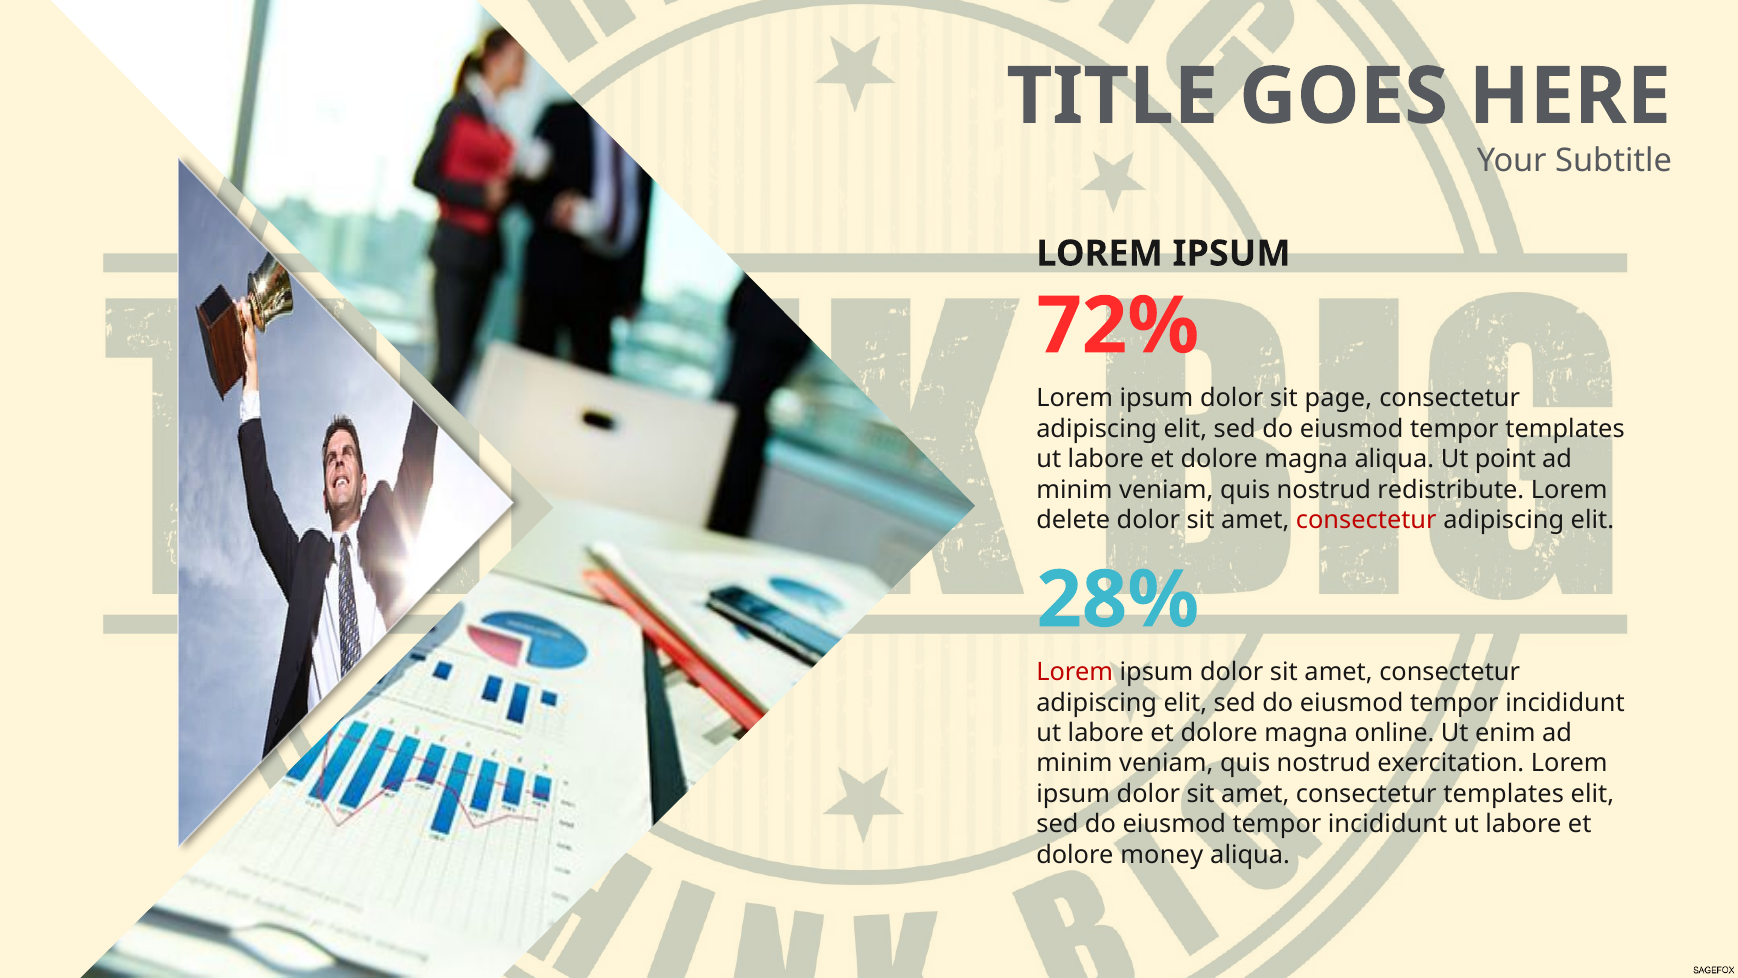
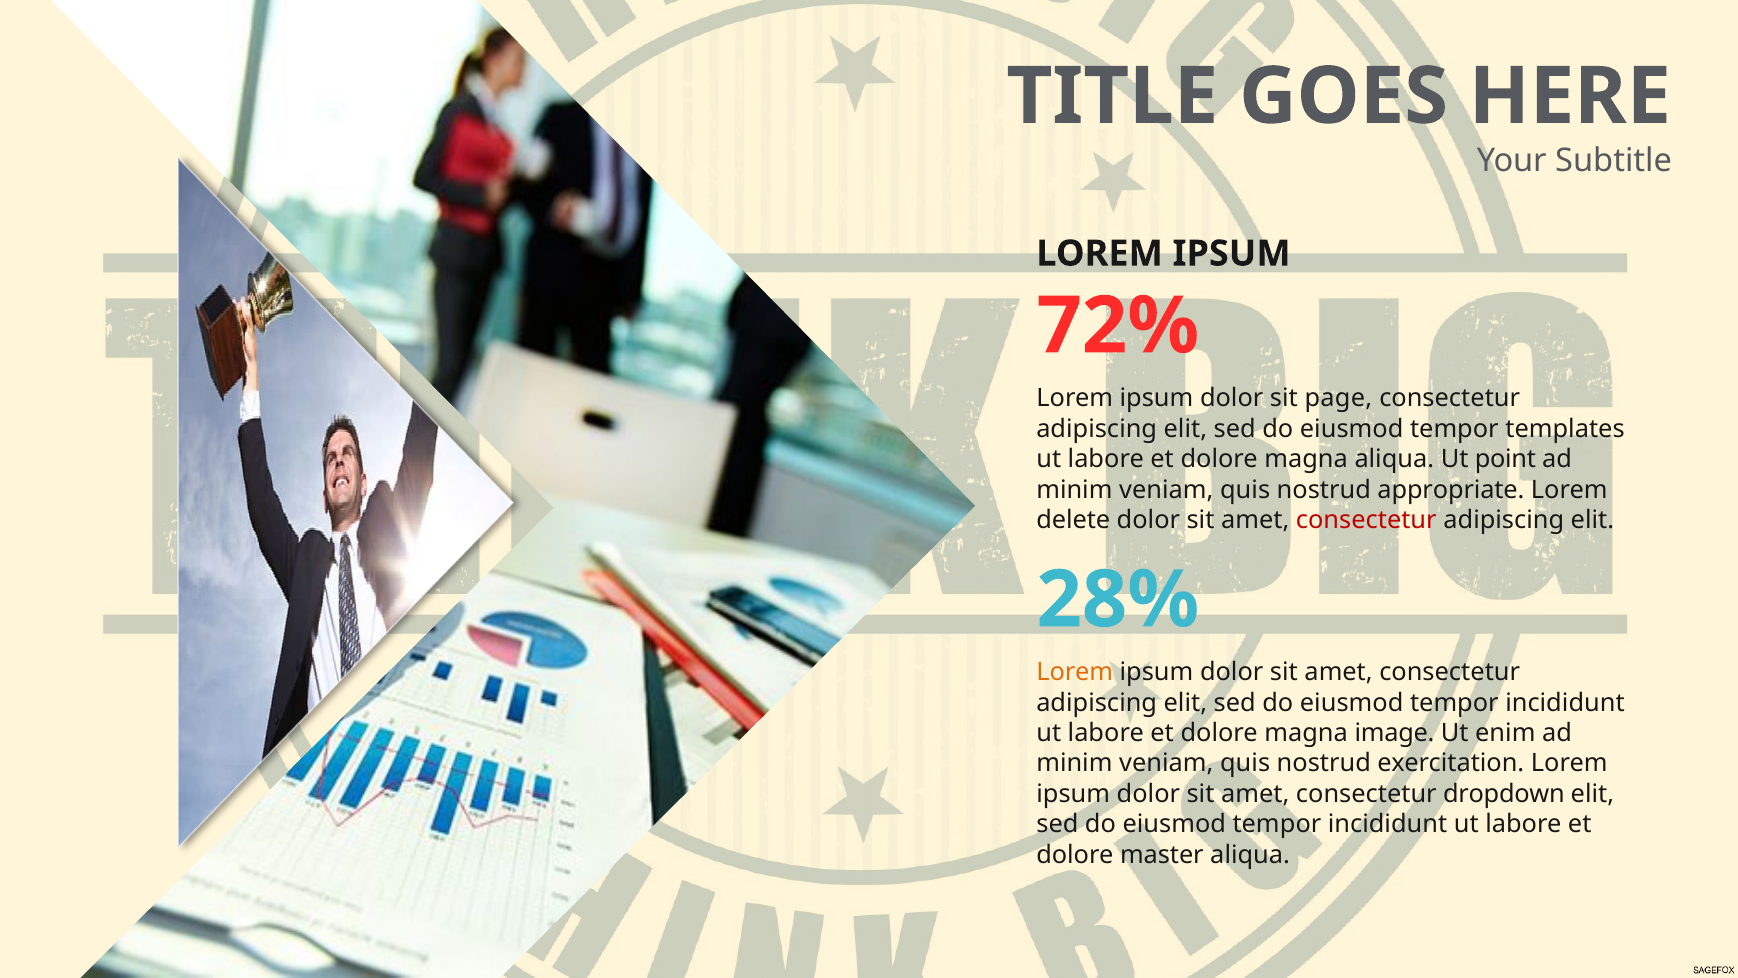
redistribute: redistribute -> appropriate (1451, 490)
Lorem colour: red -> orange (1075, 672)
online: online -> image (1394, 733)
consectetur templates: templates -> dropdown (1504, 794)
money: money -> master (1162, 855)
